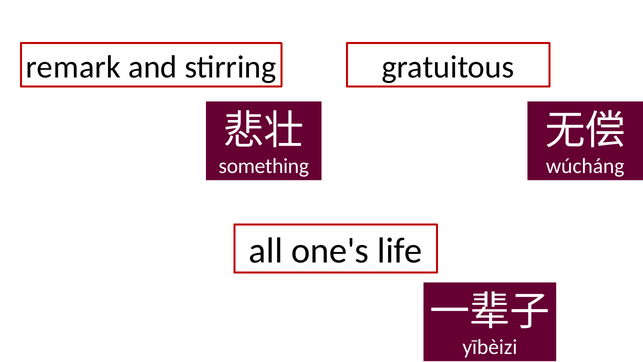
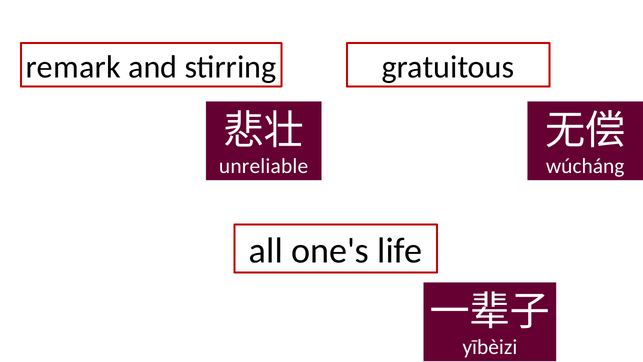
something: something -> unreliable (264, 166)
